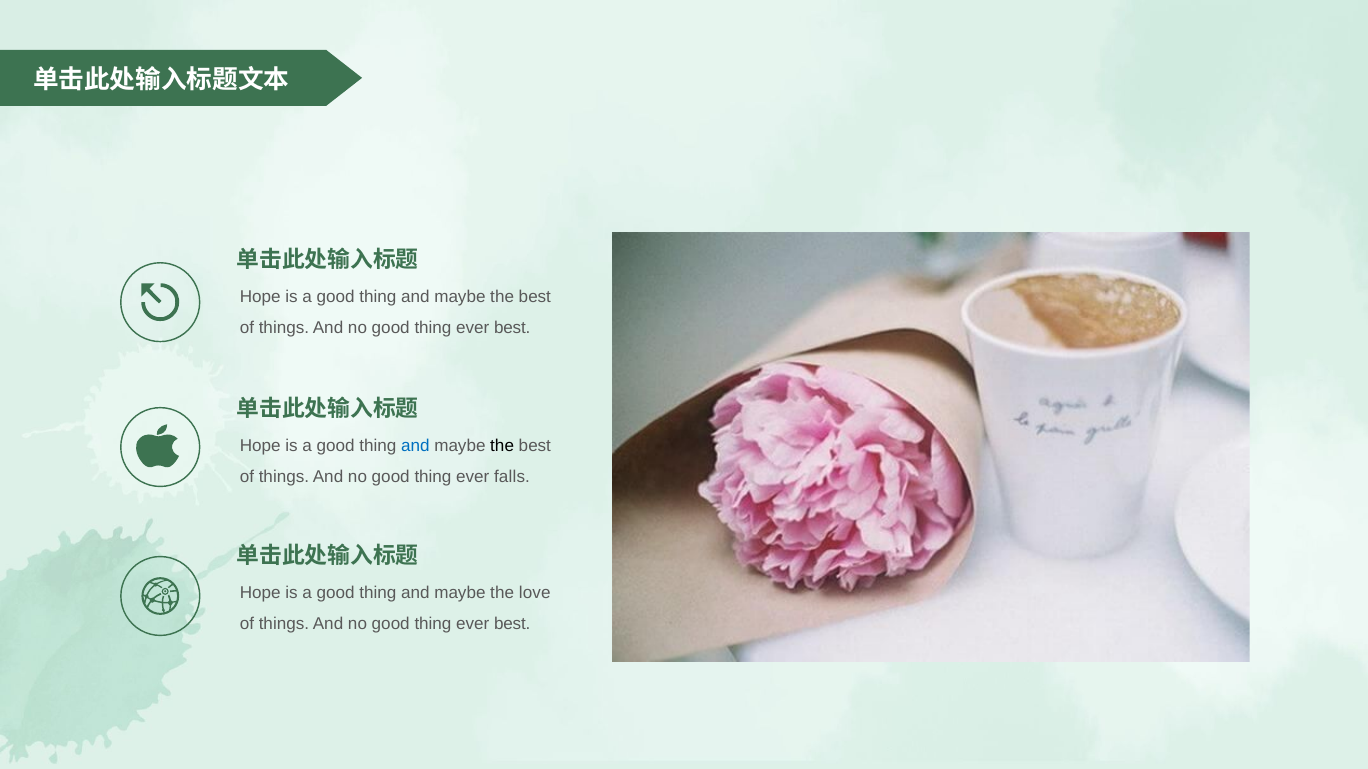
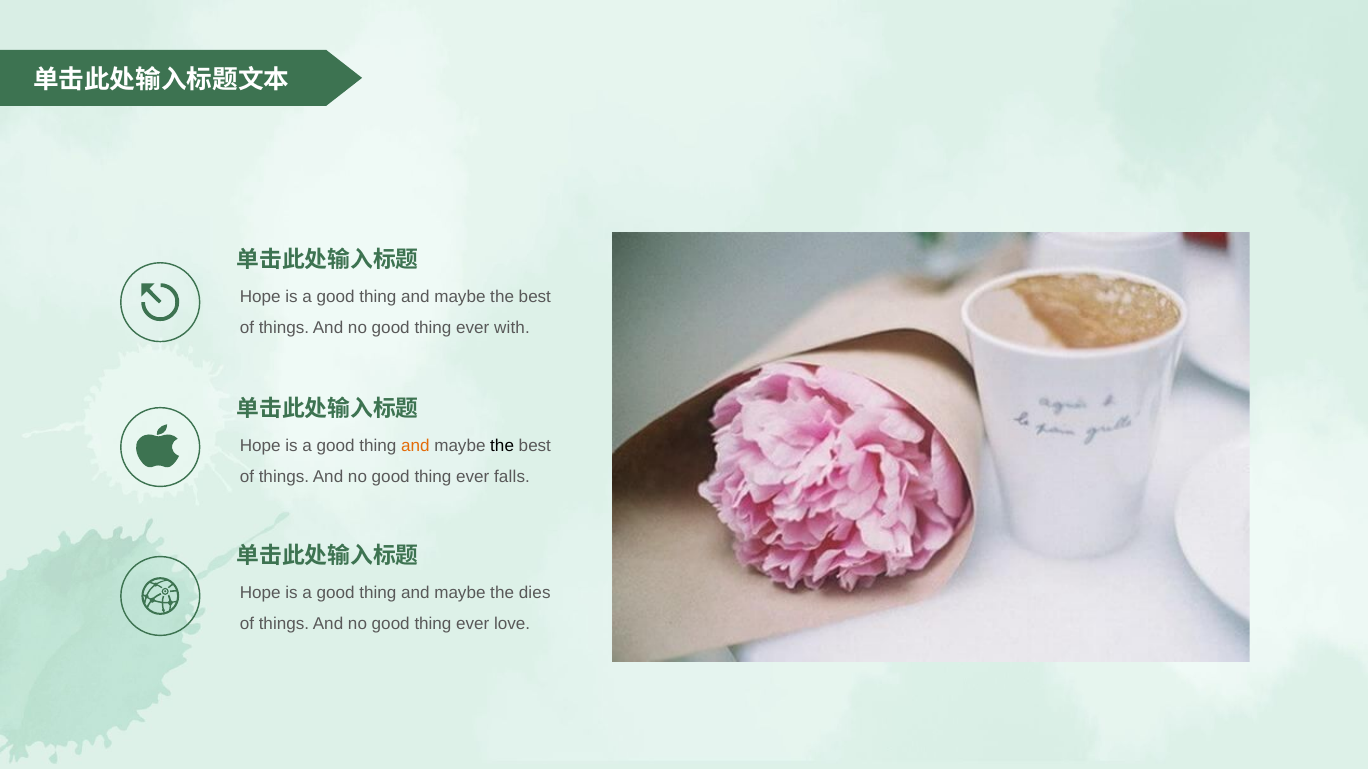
best: best -> with (512, 328)
and colour: blue -> orange (415, 446)
love: love -> dies (535, 594)
best: best -> love (512, 624)
